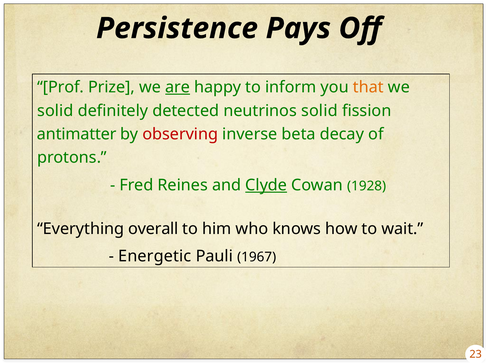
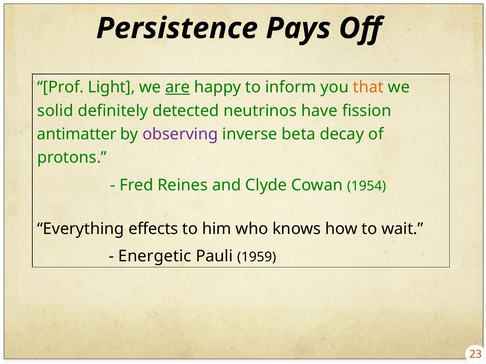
Prize: Prize -> Light (112, 87)
neutrinos solid: solid -> have (319, 111)
observing colour: red -> purple (180, 134)
Clyde underline: present -> none (266, 185)
1928: 1928 -> 1954 (367, 186)
overall: overall -> effects (153, 229)
1967: 1967 -> 1959 (257, 258)
